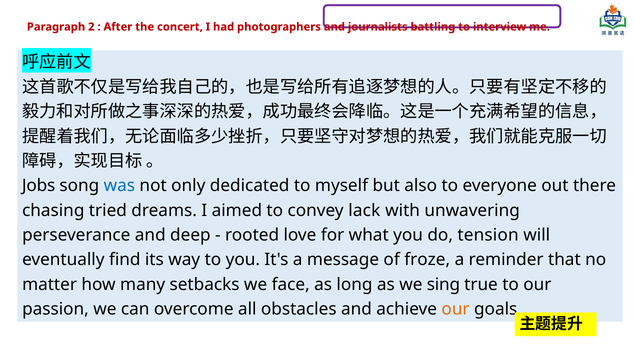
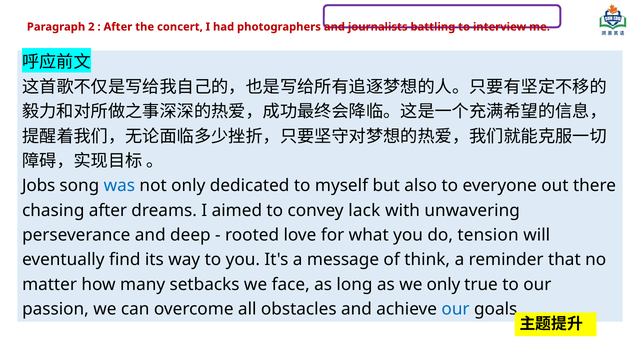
chasing tried: tried -> after (108, 211)
froze: froze -> think (427, 260)
we sing: sing -> only (443, 285)
our colour: orange -> blue (456, 310)
